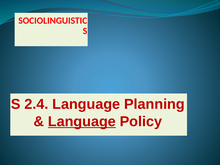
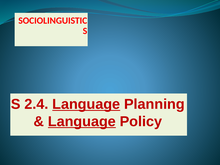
Language underline: none -> present (86, 104)
